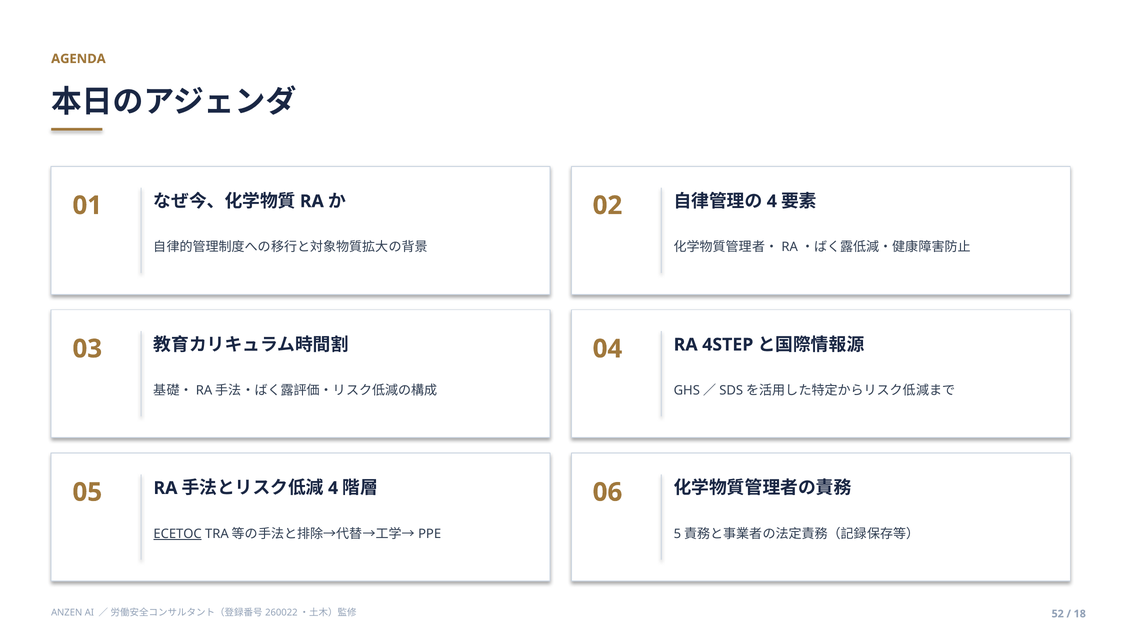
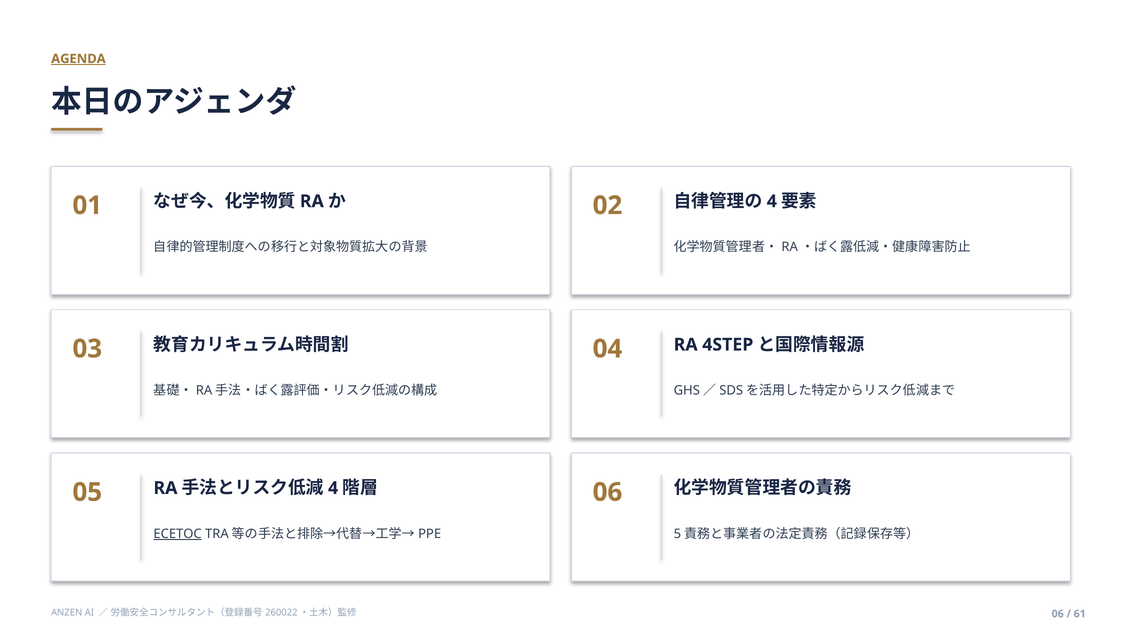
AGENDA underline: none -> present (78, 59)
52: 52 -> 06 (1058, 613)
18: 18 -> 61 (1080, 613)
